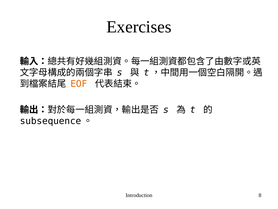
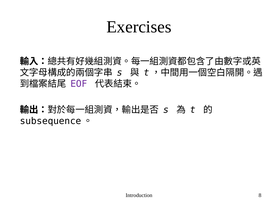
EOF colour: orange -> purple (79, 84)
